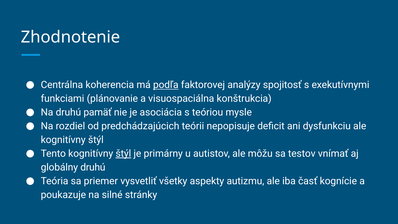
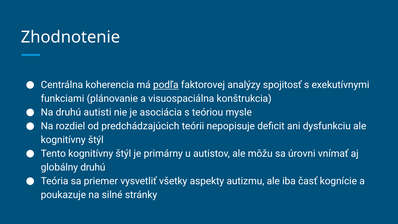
pamäť: pamäť -> autisti (97, 112)
štýl underline: present -> none (123, 154)
testov: testov -> úrovni (302, 154)
